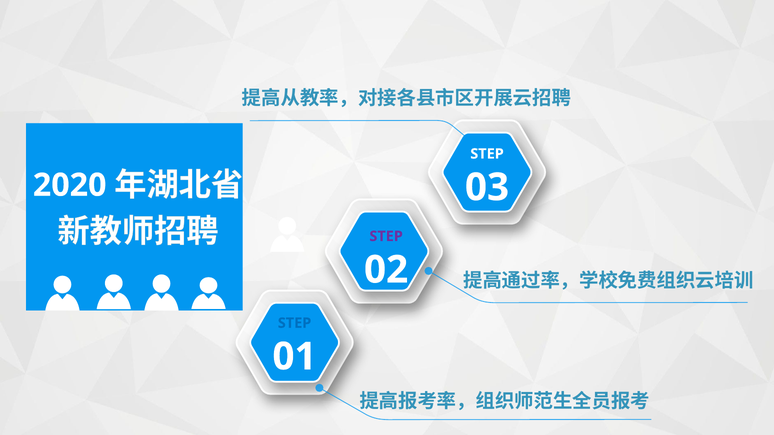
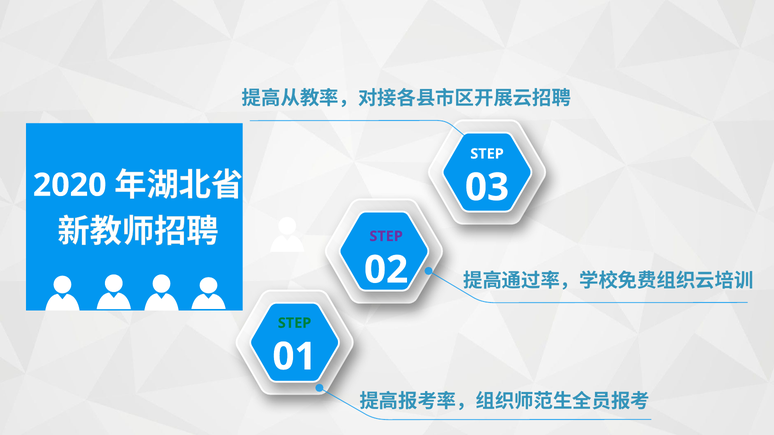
STEP colour: blue -> green (295, 323)
